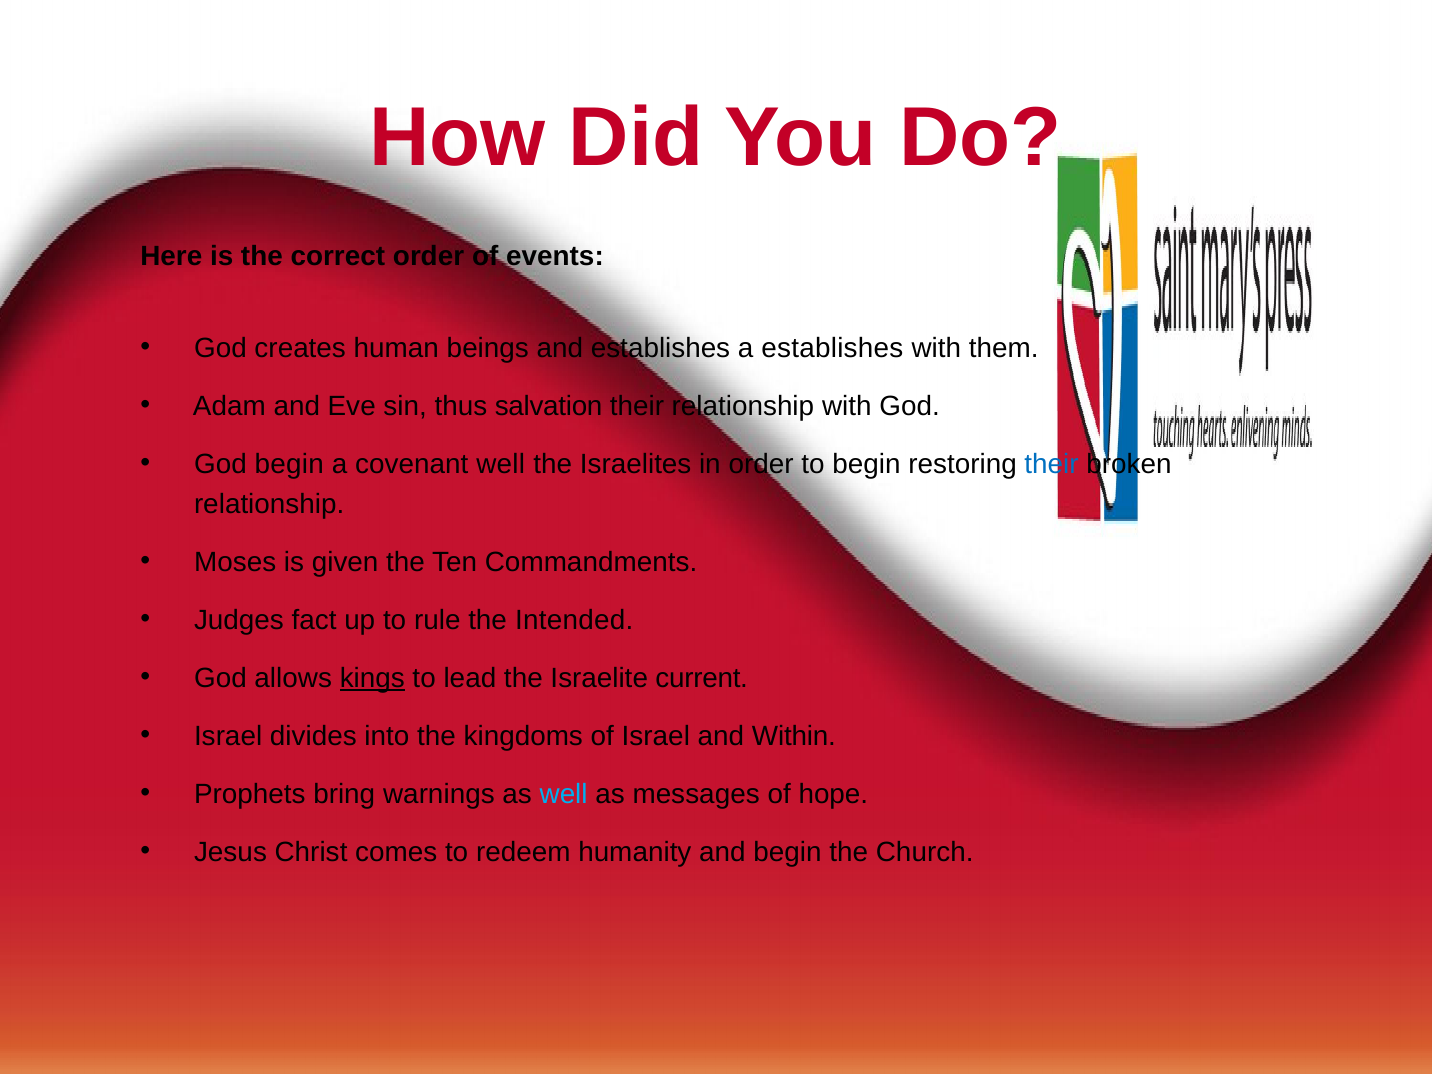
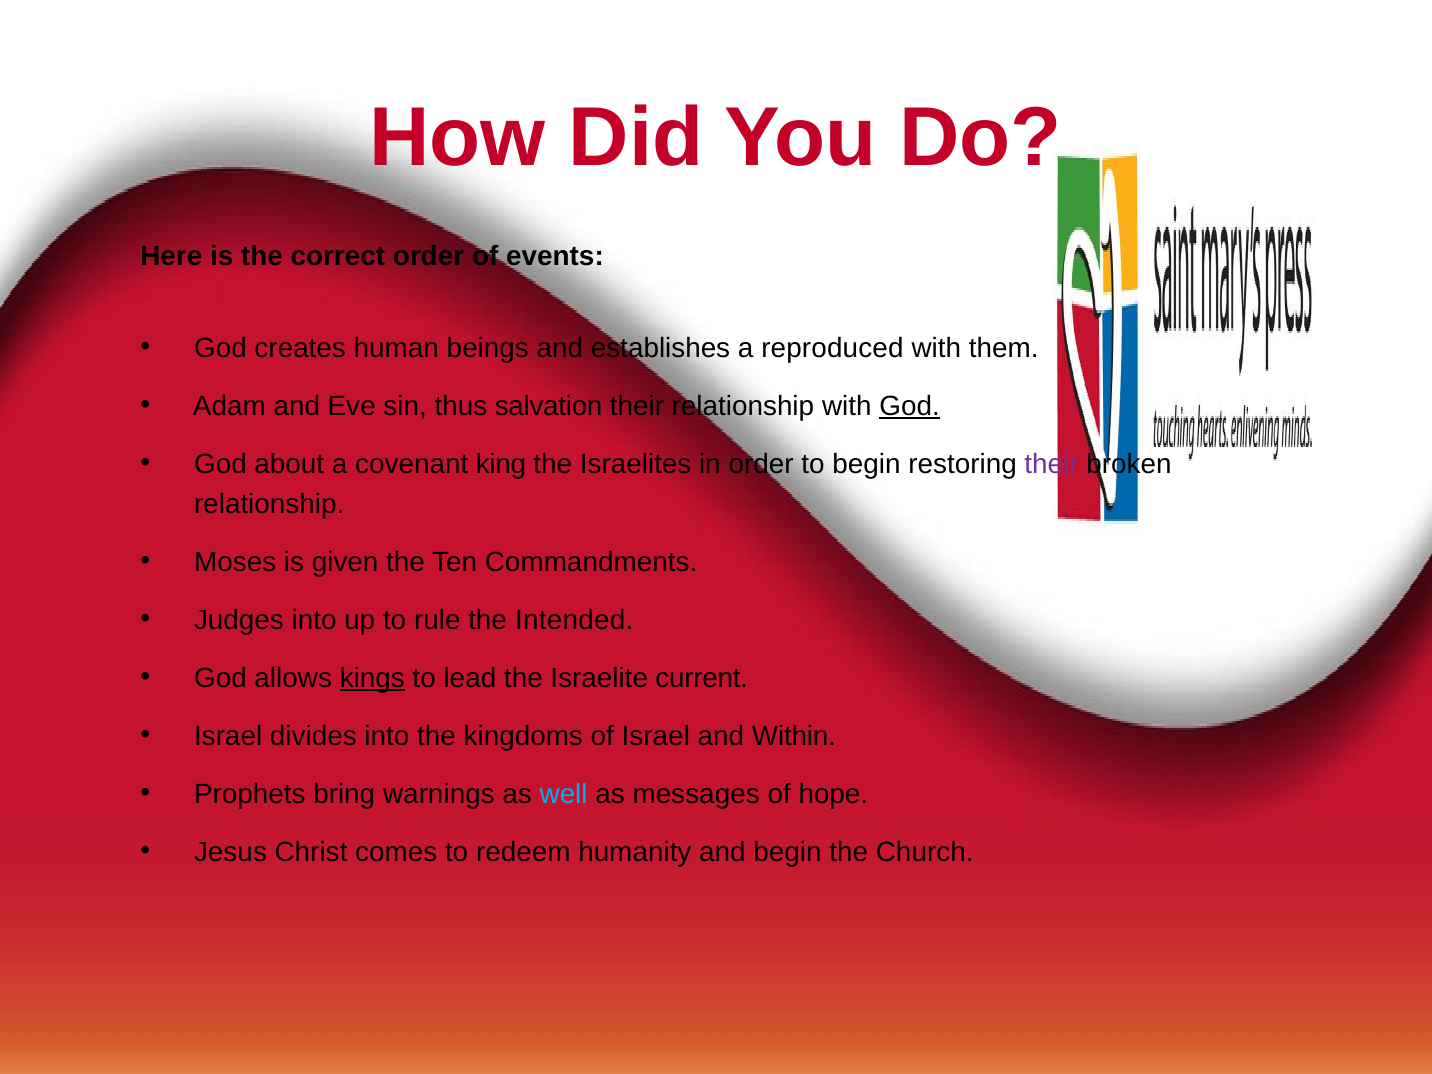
a establishes: establishes -> reproduced (832, 348)
God underline: none -> present (910, 406)
God begin: begin -> about (289, 464)
covenant well: well -> king (501, 464)
their colour: blue -> purple (1052, 464)
Judges fact: fact -> into (314, 620)
